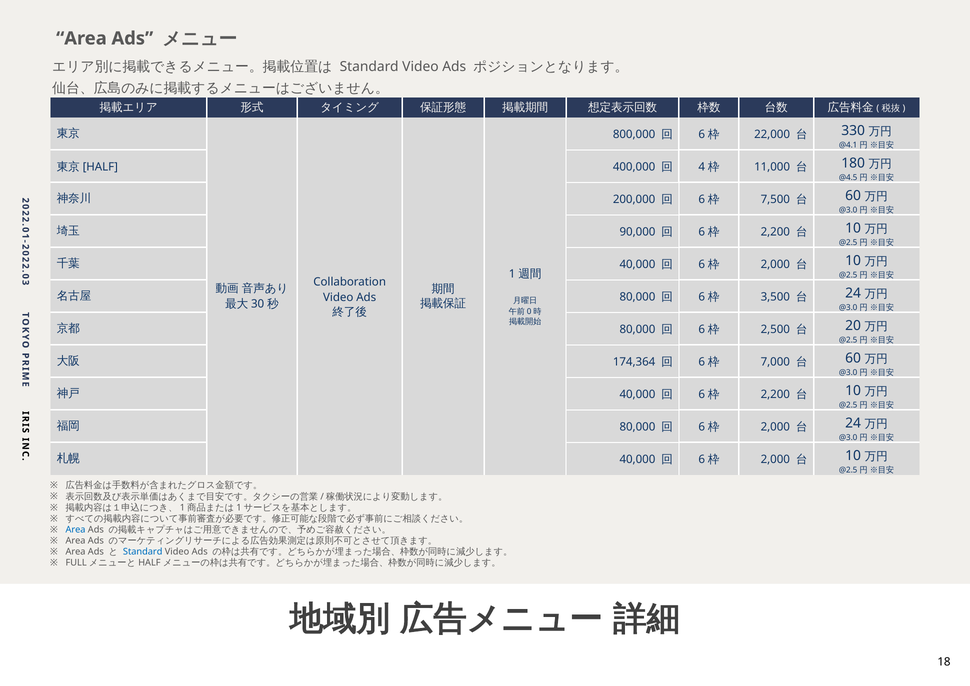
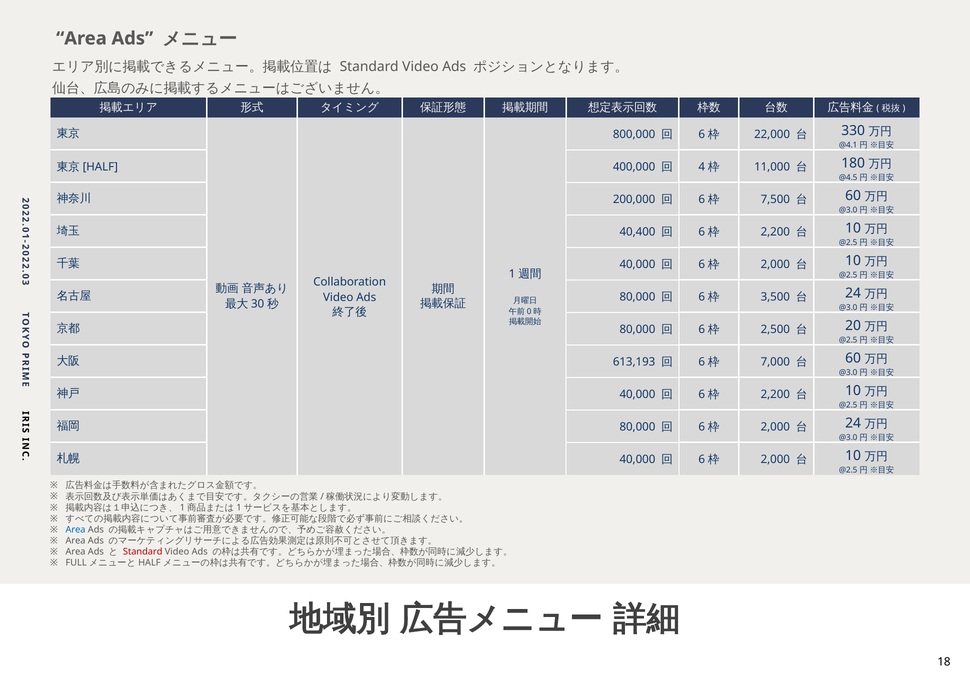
90,000: 90,000 -> 40,400 (638, 232)
174,364: 174,364 -> 613,193 (634, 362)
Standard colour: blue -> red (143, 552)
